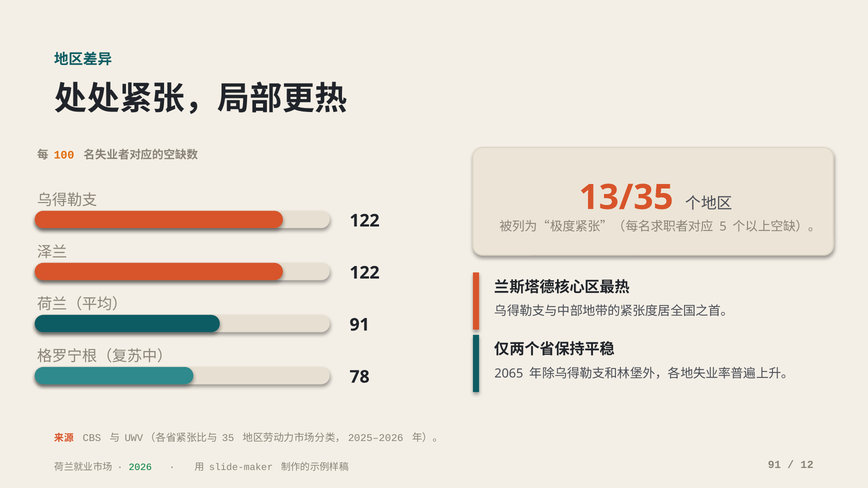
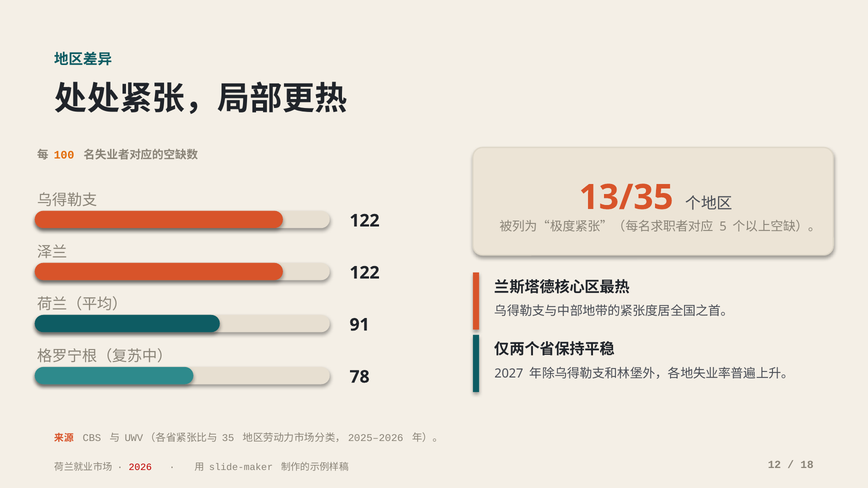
2065: 2065 -> 2027 (509, 374)
2026 colour: green -> red (140, 467)
91: 91 -> 12 (774, 465)
12: 12 -> 18 (807, 465)
